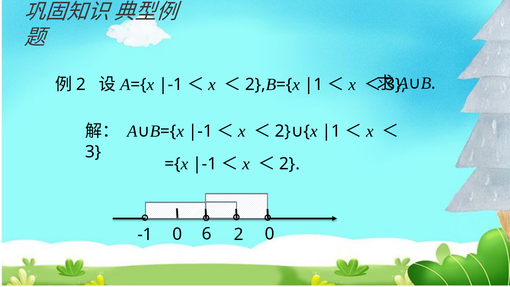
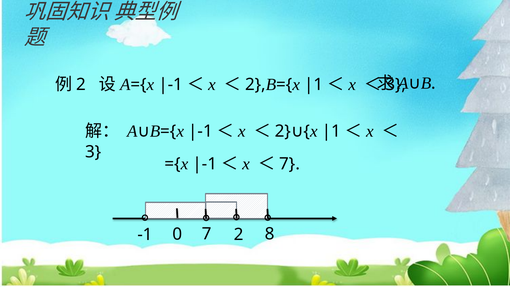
2: 2 -> 7 (290, 164)
0 6: 6 -> 7 (207, 234)
2 0: 0 -> 8 (270, 234)
